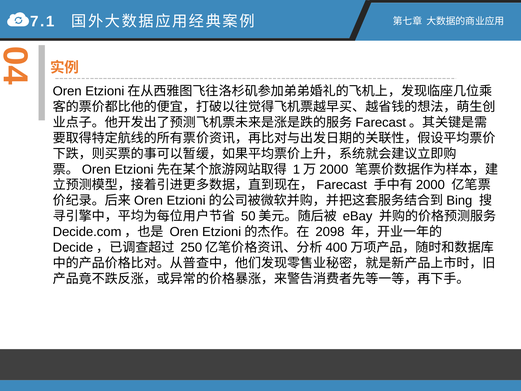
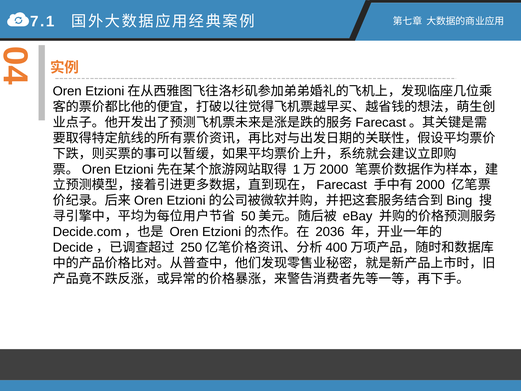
2098: 2098 -> 2036 (330, 232)
